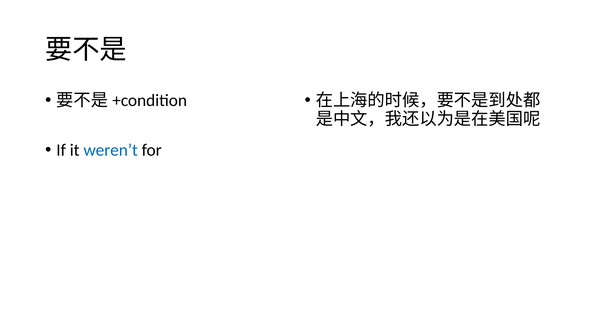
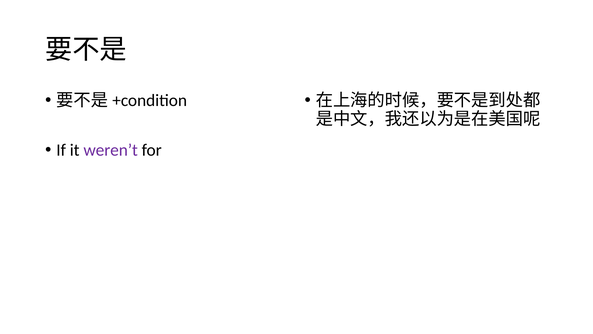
weren’t colour: blue -> purple (111, 150)
